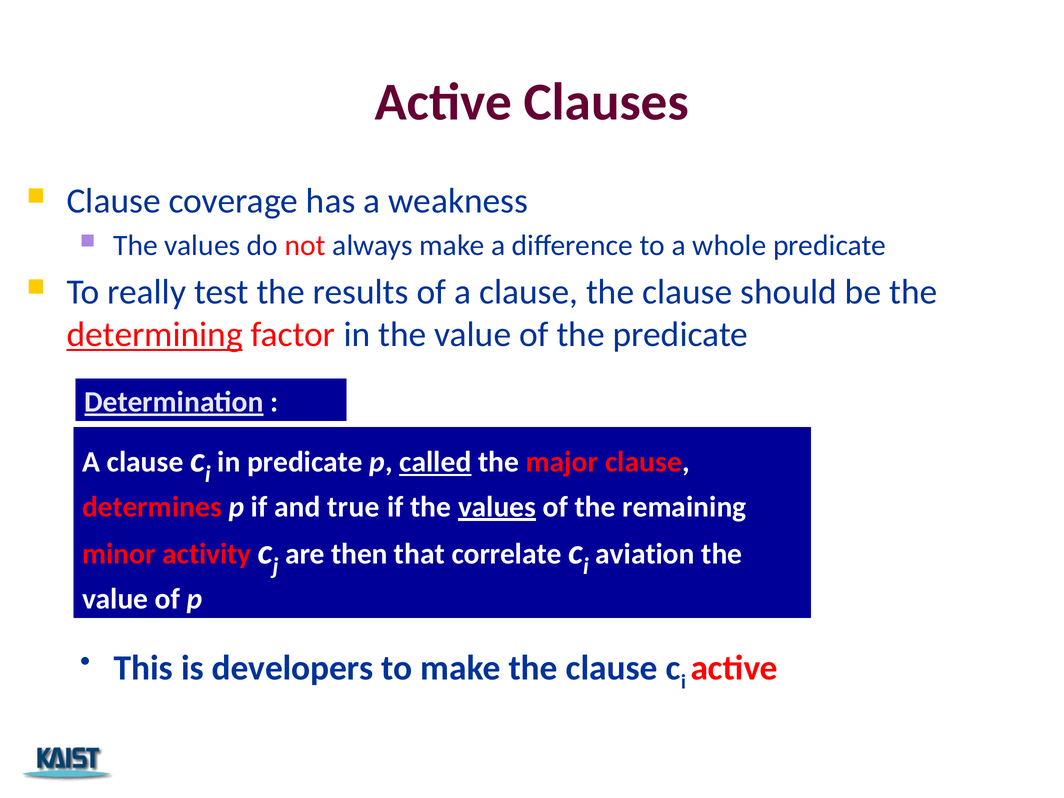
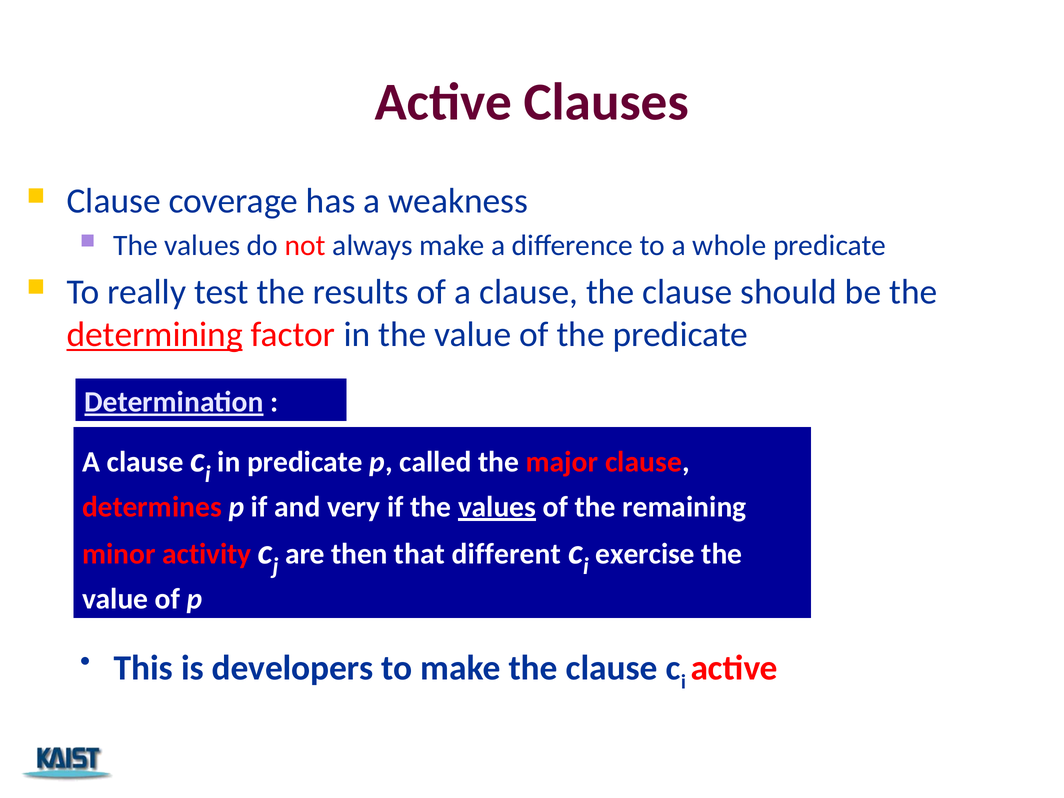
called underline: present -> none (435, 462)
true: true -> very (354, 507)
correlate: correlate -> different (506, 554)
aviation: aviation -> exercise (645, 554)
